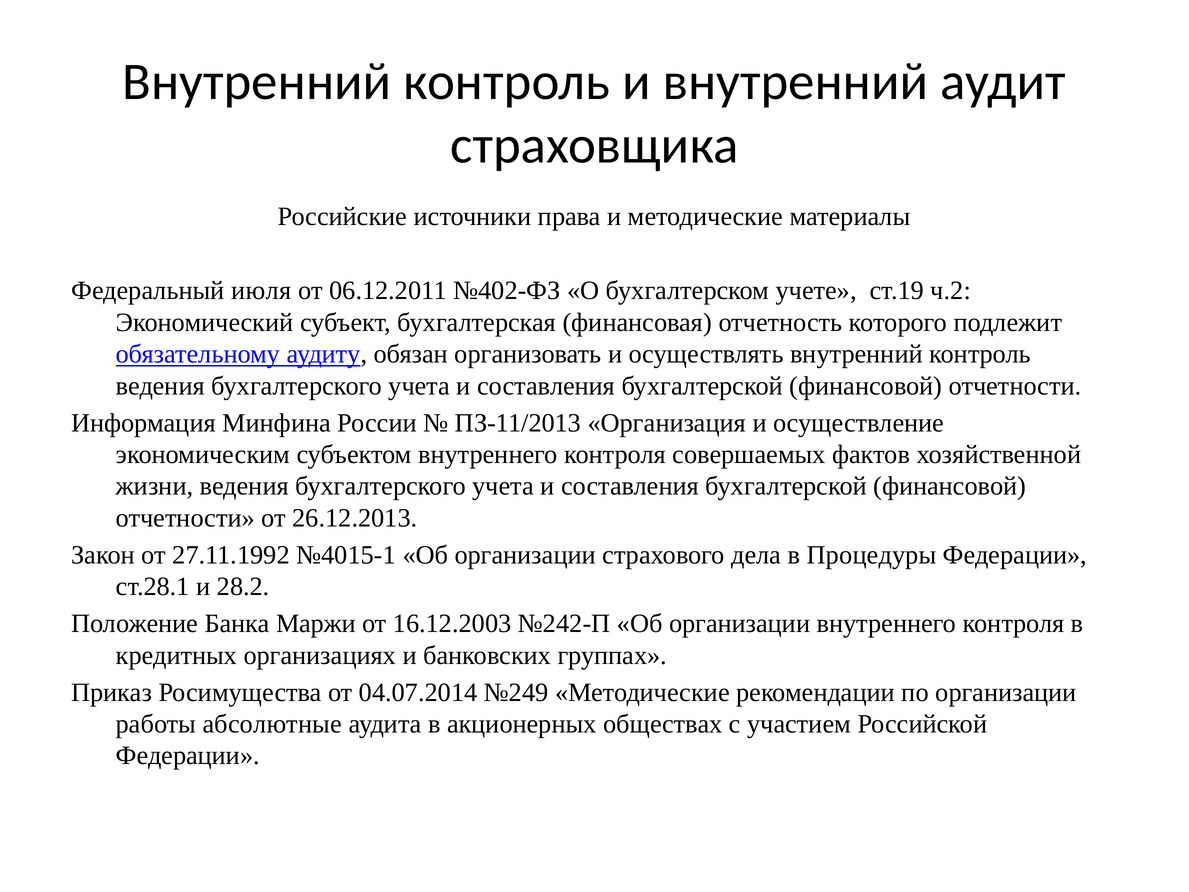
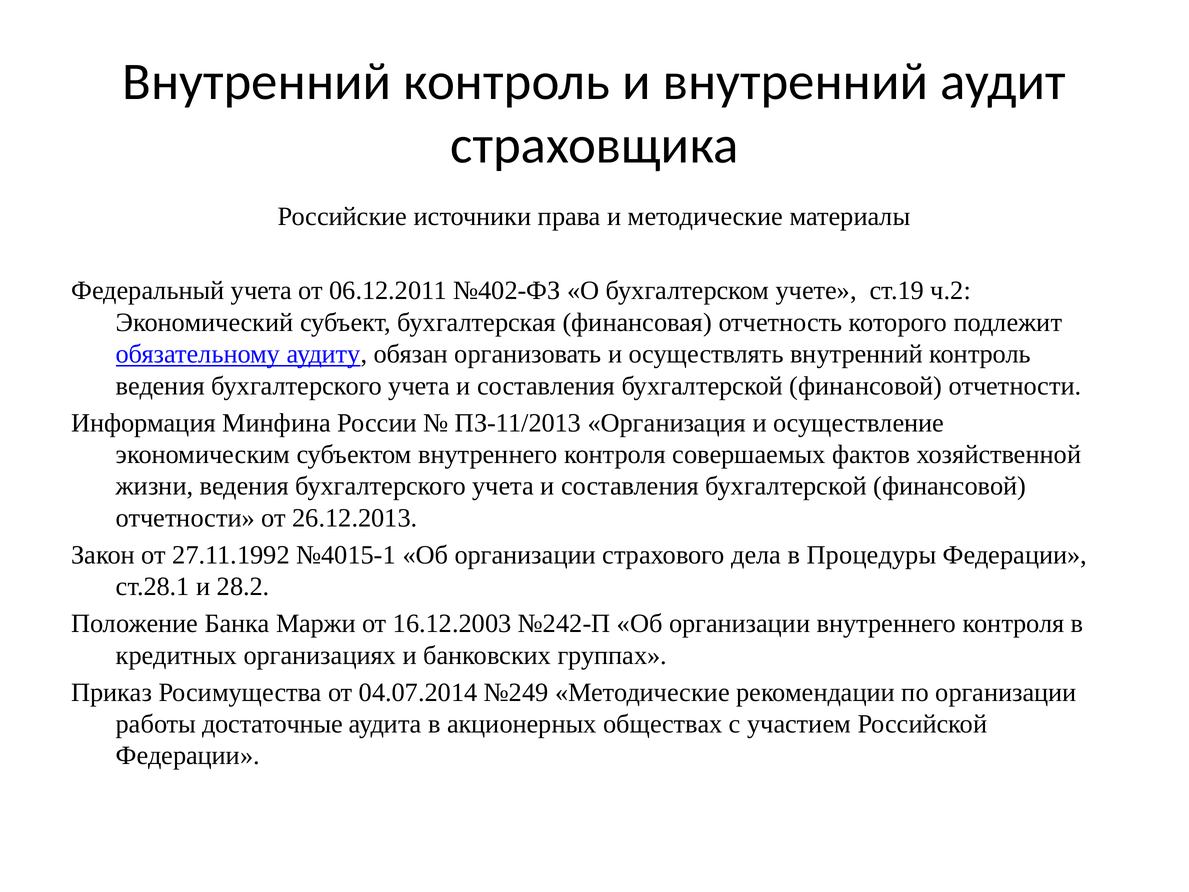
Федеральный июля: июля -> учета (261, 291)
абсолютные: абсолютные -> достаточные (273, 724)
